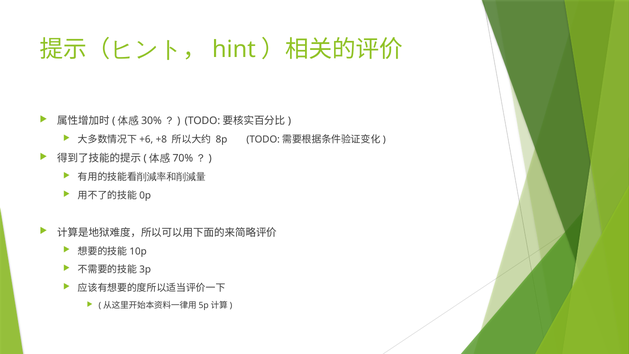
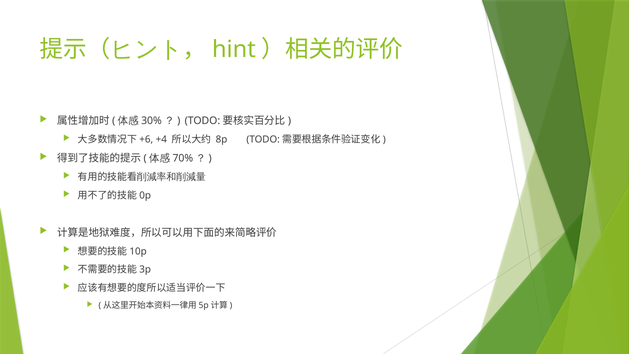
+8: +8 -> +4 (161, 140)
